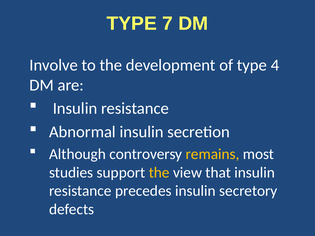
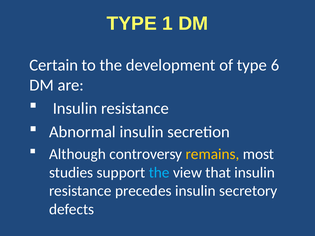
7: 7 -> 1 (168, 24)
Involve: Involve -> Certain (54, 65)
4: 4 -> 6 (275, 65)
the colour: yellow -> light blue (159, 173)
